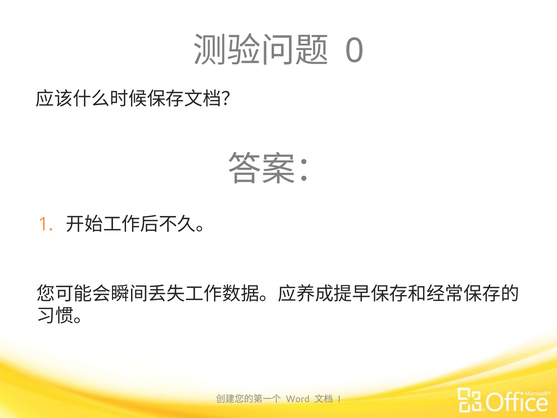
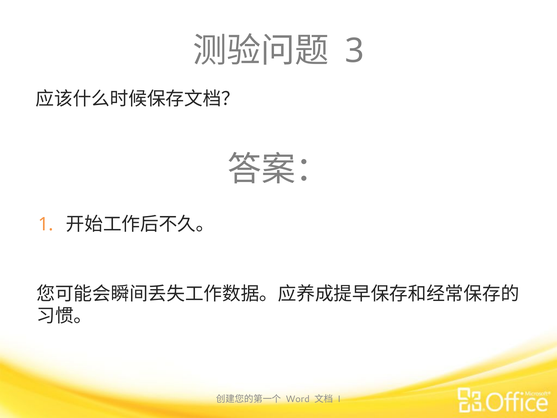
0: 0 -> 3 (355, 51)
